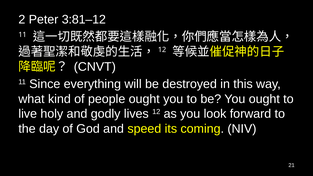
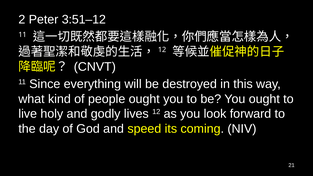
3:81–12: 3:81–12 -> 3:51–12 (84, 19)
